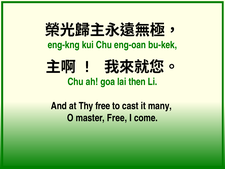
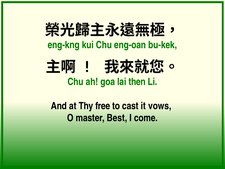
many: many -> vows (160, 106)
master Free: Free -> Best (117, 118)
